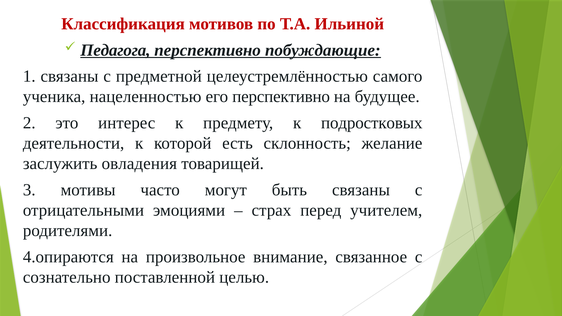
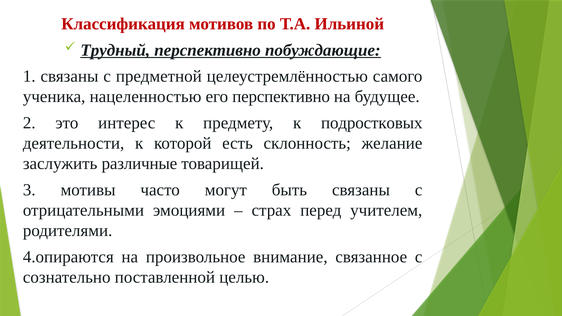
Педагога: Педагога -> Трудный (115, 50)
овладения: овладения -> различные (139, 164)
